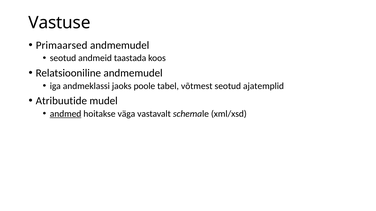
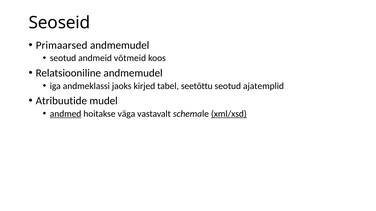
Vastuse: Vastuse -> Seoseid (59, 23)
taastada: taastada -> võtmeid (130, 58)
poole: poole -> kirjed (144, 86)
võtmest: võtmest -> seetõttu (197, 86)
xml/xsd underline: none -> present (229, 114)
